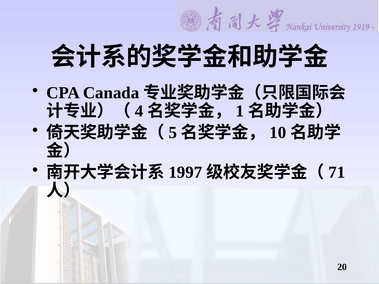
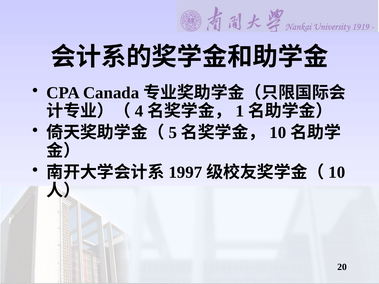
71: 71 -> 10 (337, 173)
